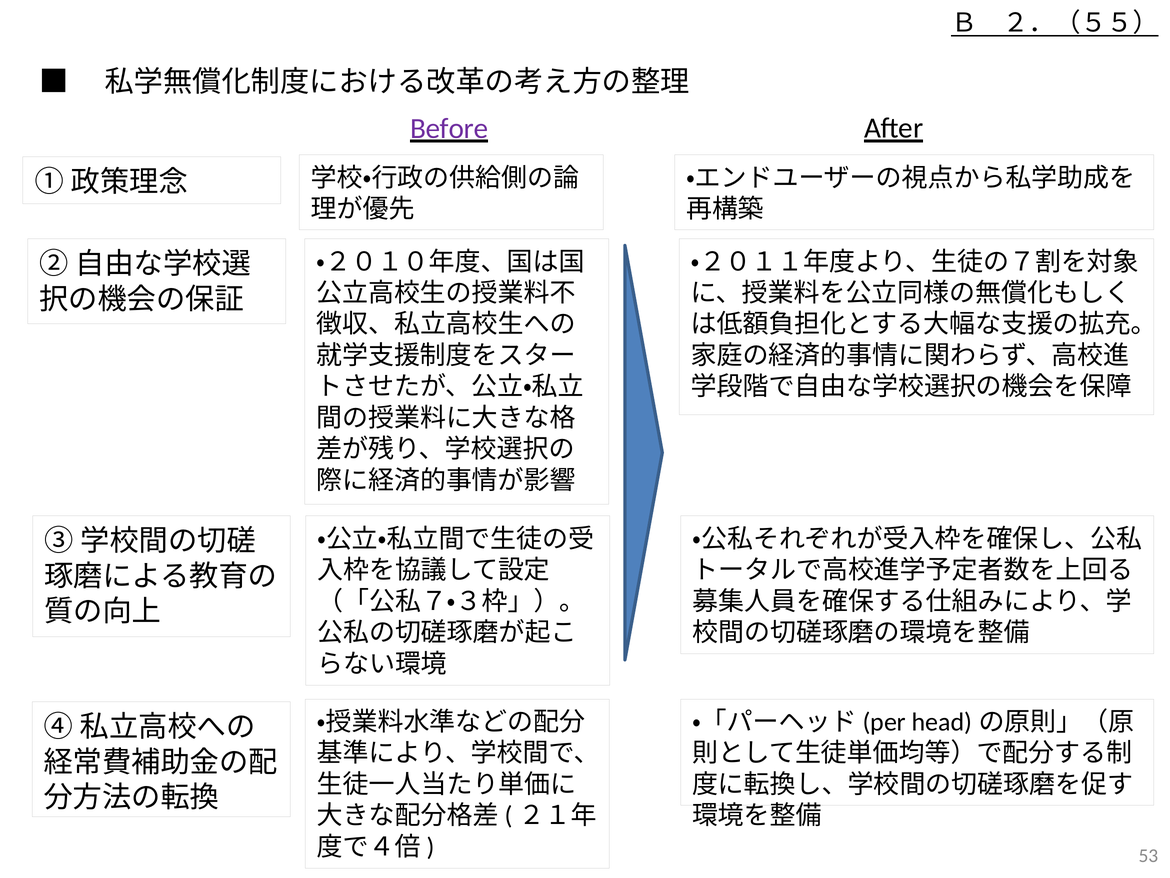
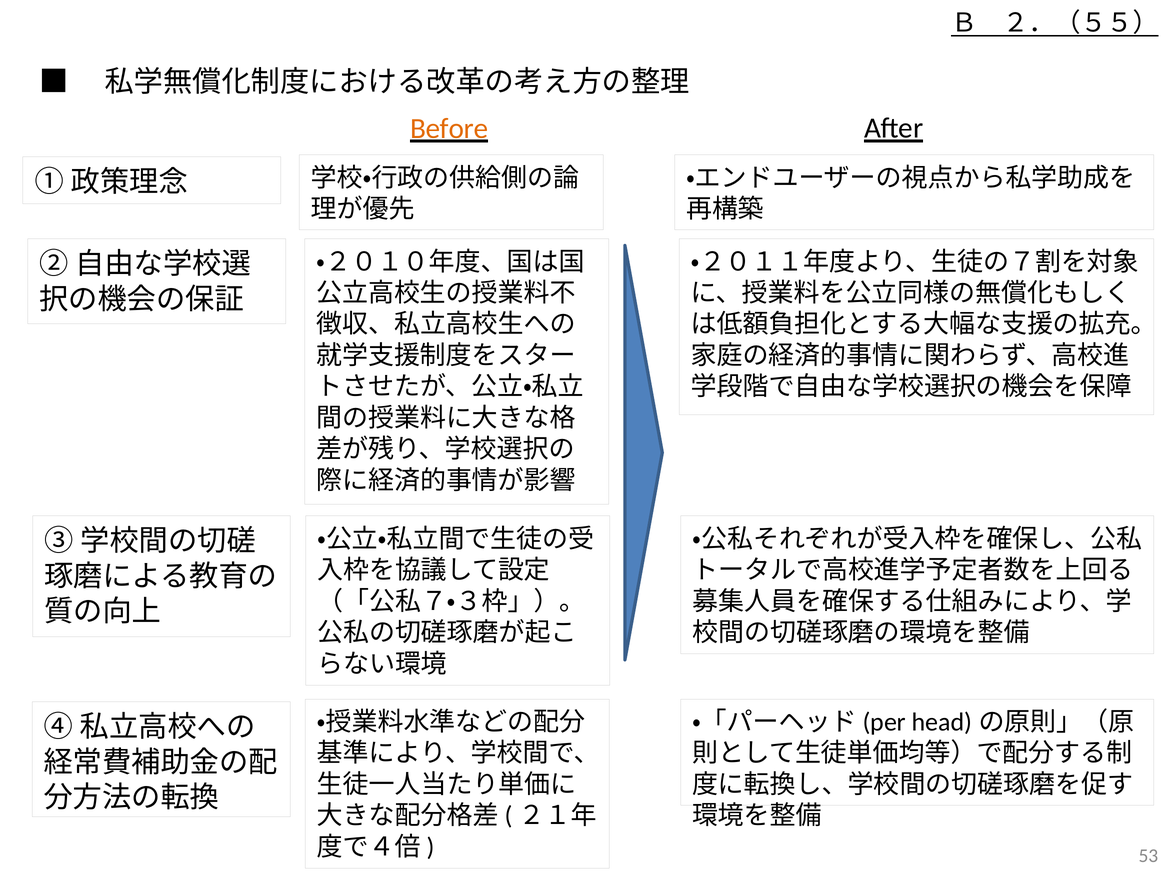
Before colour: purple -> orange (449, 128)
